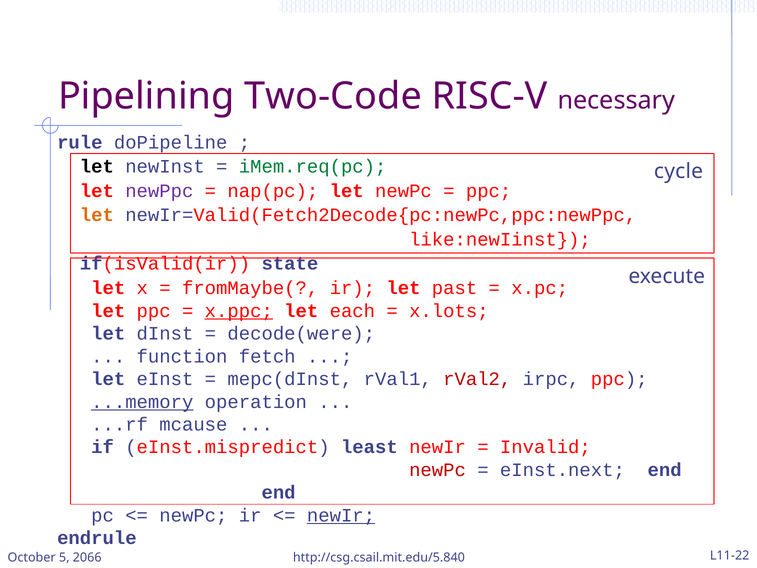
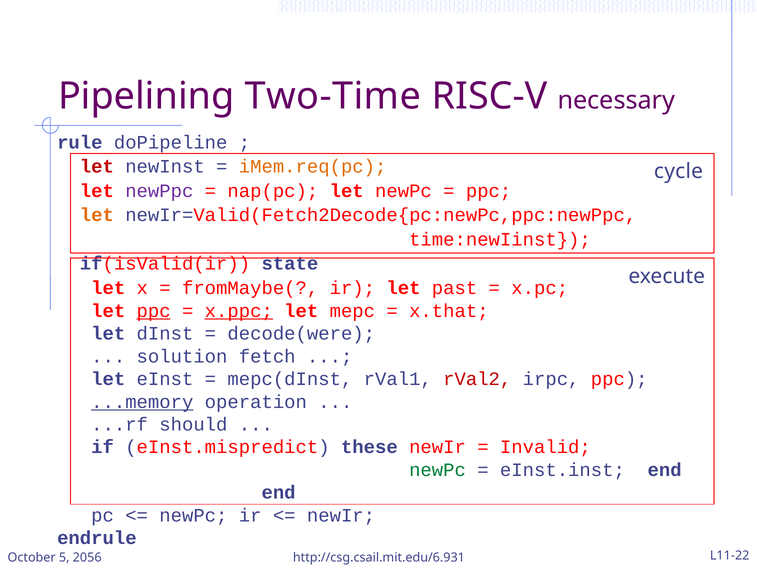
Two-Code: Two-Code -> Two-Time (333, 96)
let colour: black -> red (97, 167)
iMem.req(pc colour: green -> orange (313, 167)
like:newIinst: like:newIinst -> time:newIinst (500, 239)
ppc underline: none -> present (154, 311)
each: each -> mepc (352, 311)
x.lots: x.lots -> x.that (449, 311)
function: function -> solution (182, 356)
mcause: mcause -> should (193, 424)
least: least -> these (369, 447)
newPc colour: red -> green (438, 470)
eInst.next: eInst.next -> eInst.inst (562, 470)
newIr underline: present -> none (341, 515)
2066: 2066 -> 2056 (87, 557)
http://csg.csail.mit.edu/5.840: http://csg.csail.mit.edu/5.840 -> http://csg.csail.mit.edu/6.931 (379, 557)
